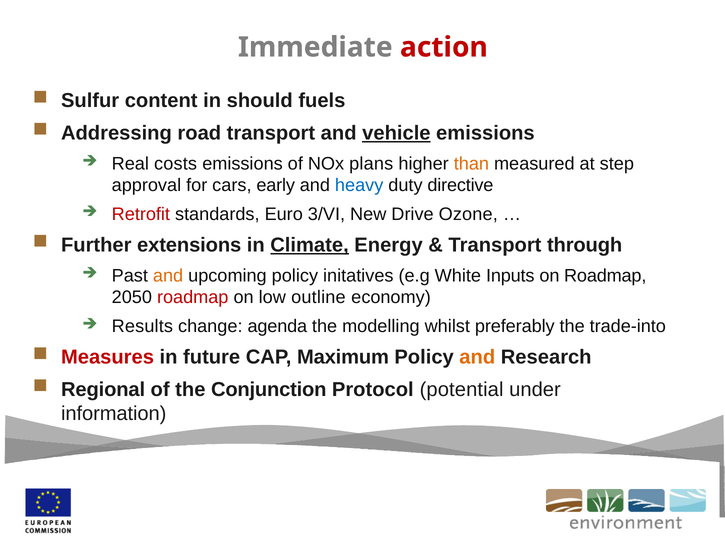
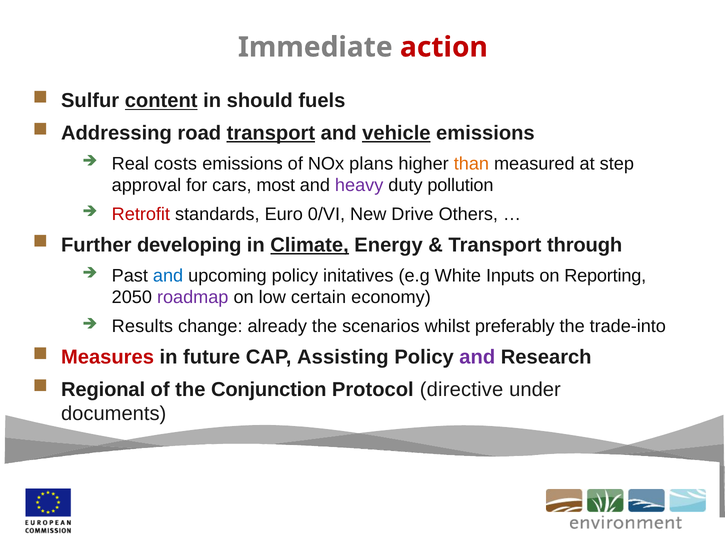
content underline: none -> present (161, 101)
transport underline: none -> present (271, 133)
early: early -> most (276, 185)
heavy colour: blue -> purple (359, 185)
directive: directive -> pollution (460, 185)
3/VI: 3/VI -> 0/VI (326, 214)
Ozone: Ozone -> Others (468, 214)
extensions: extensions -> developing (189, 245)
and colour: orange -> blue (168, 275)
on Roadmap: Roadmap -> Reporting (605, 275)
roadmap colour: red -> purple (193, 297)
outline: outline -> certain (318, 297)
agenda: agenda -> already (277, 326)
modelling: modelling -> scenarios (381, 326)
Maximum: Maximum -> Assisting (343, 357)
and colour: orange -> purple (477, 357)
potential: potential -> directive (462, 389)
information: information -> documents (114, 413)
